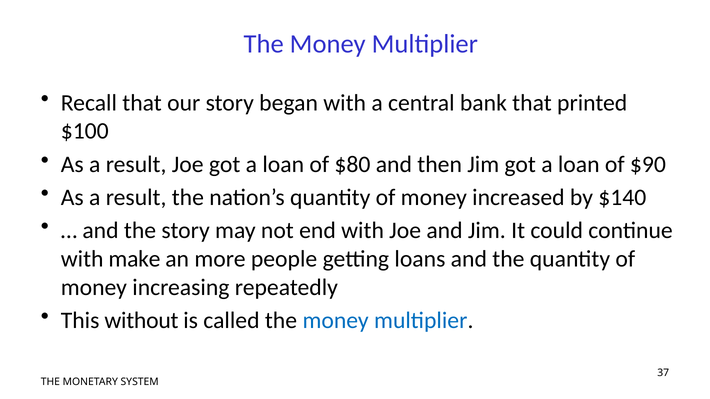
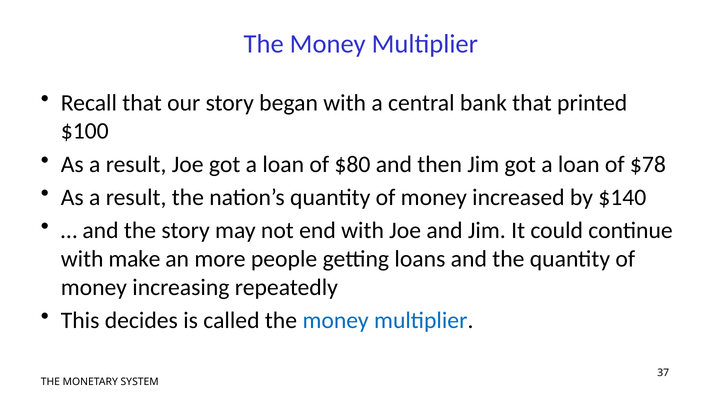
$90: $90 -> $78 (648, 164)
without: without -> decides (141, 321)
